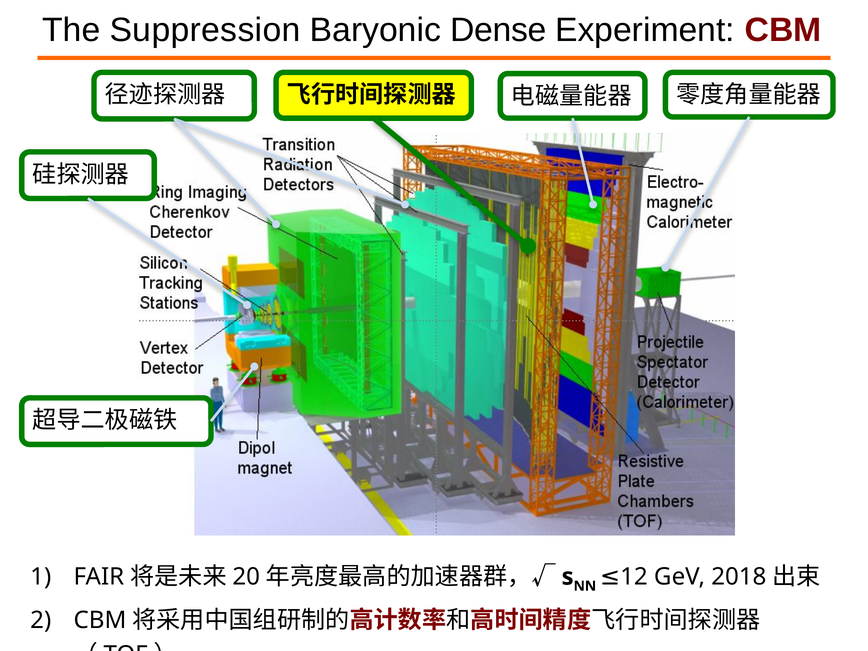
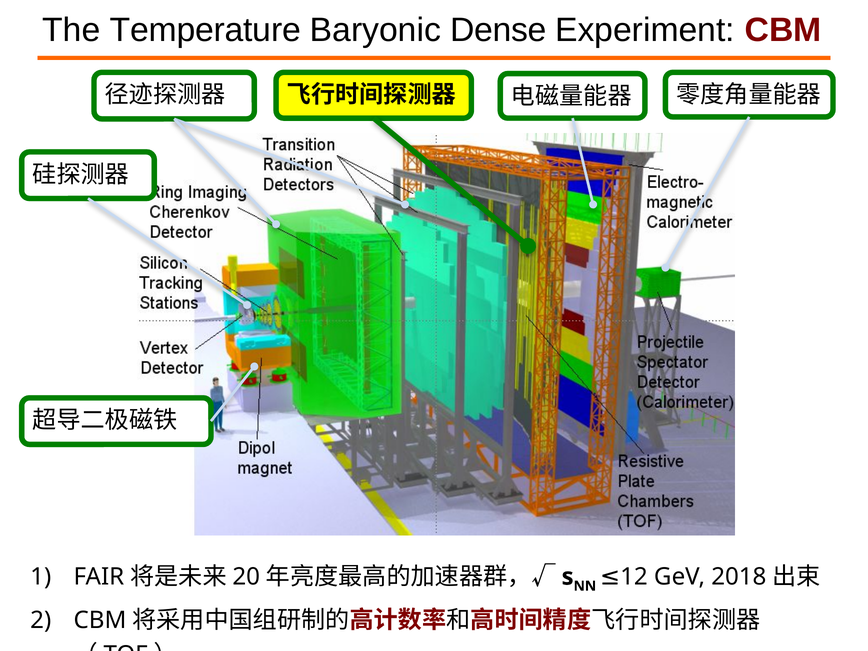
Suppression: Suppression -> Temperature (205, 30)
